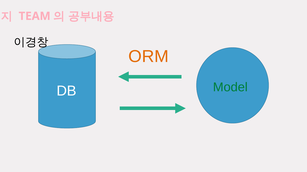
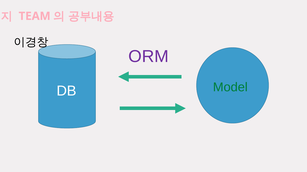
ORM colour: orange -> purple (149, 57)
